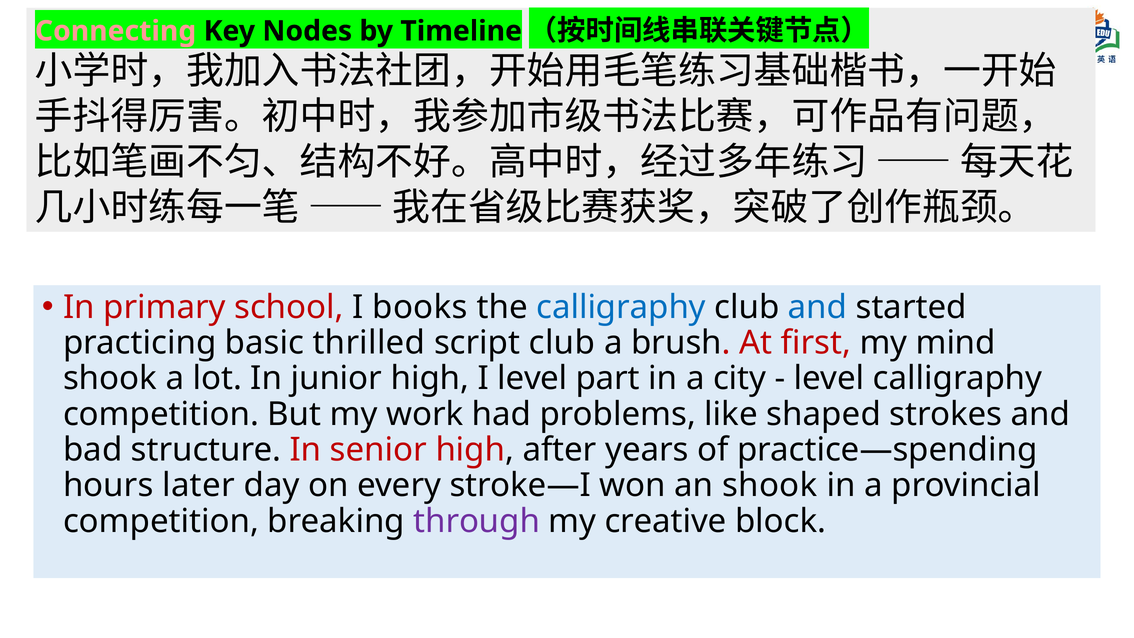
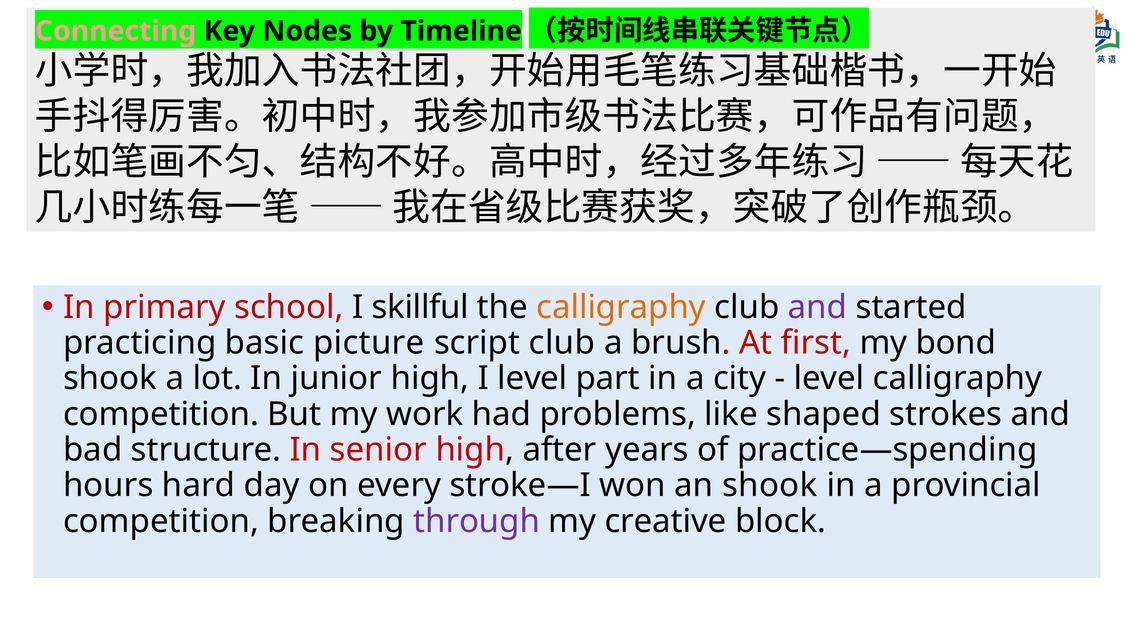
books: books -> skillful (420, 307)
calligraphy colour: blue -> orange (621, 307)
and colour: blue -> purple (818, 307)
thrilled: thrilled -> picture (369, 343)
mind: mind -> bond (956, 343)
later: later -> hard (199, 485)
